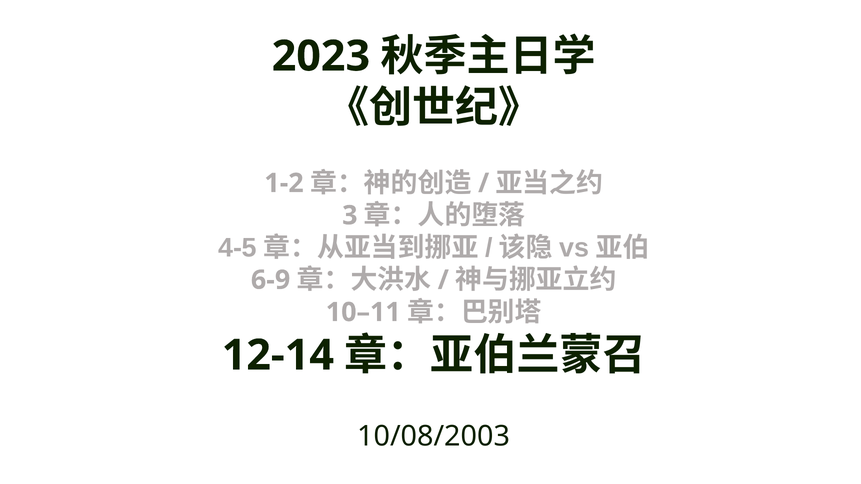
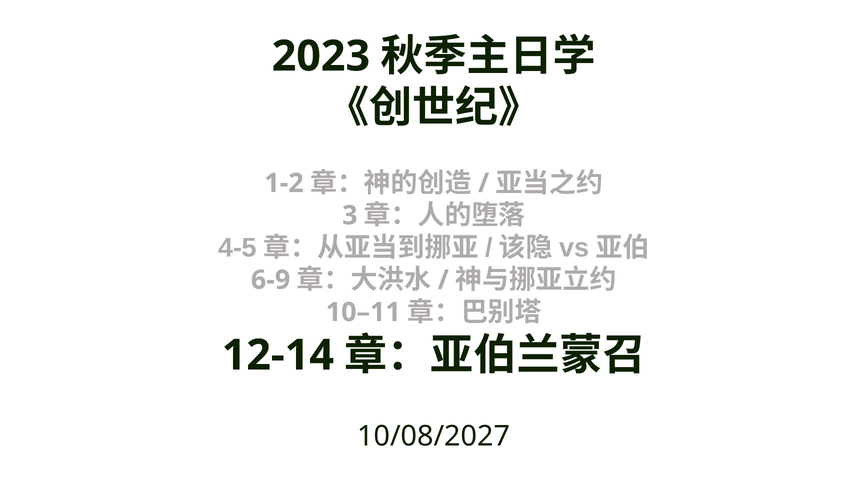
10/08/2003: 10/08/2003 -> 10/08/2027 (434, 436)
